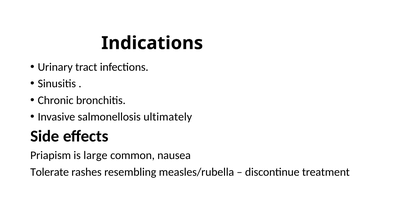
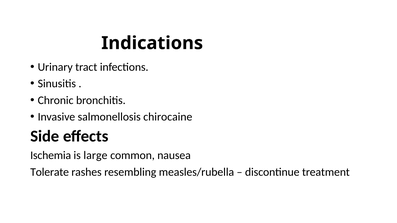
ultimately: ultimately -> chirocaine (168, 117)
Priapism: Priapism -> Ischemia (51, 156)
